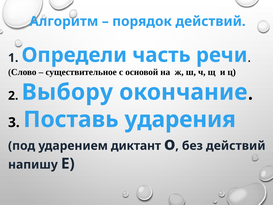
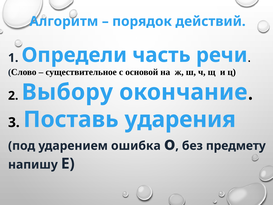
диктант: диктант -> ошибка (136, 146)
без действий: действий -> предмету (236, 146)
